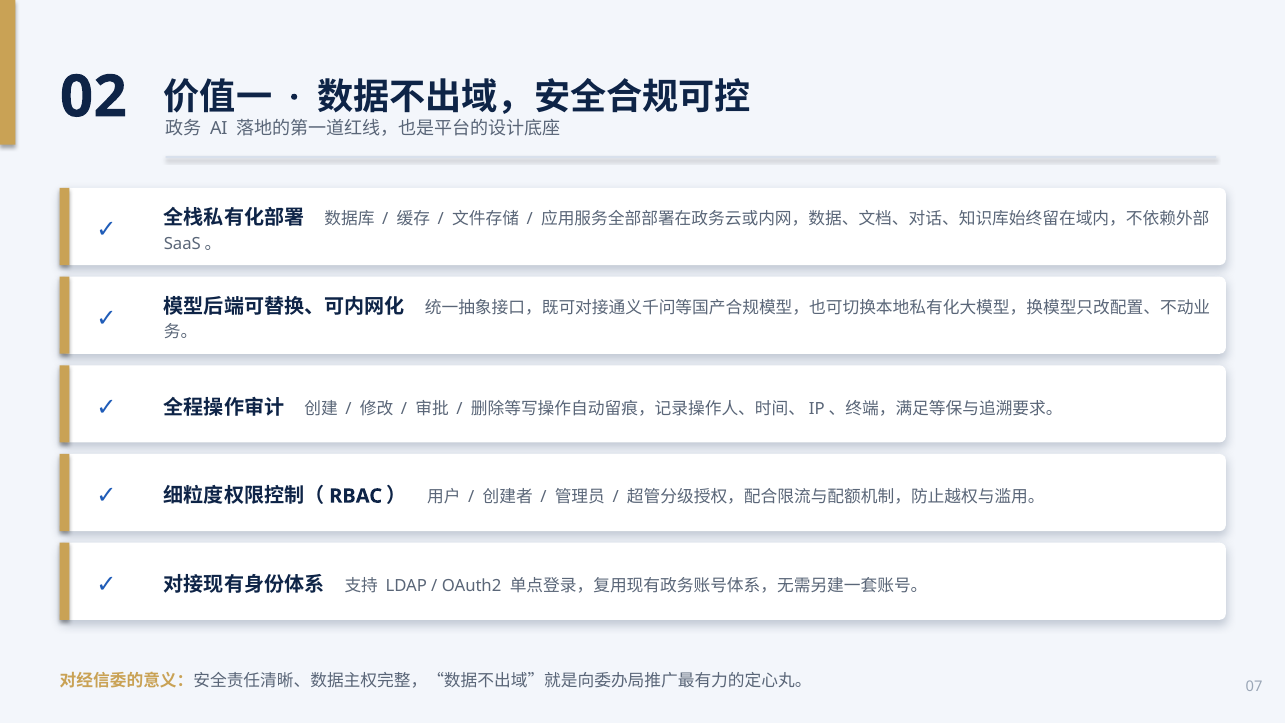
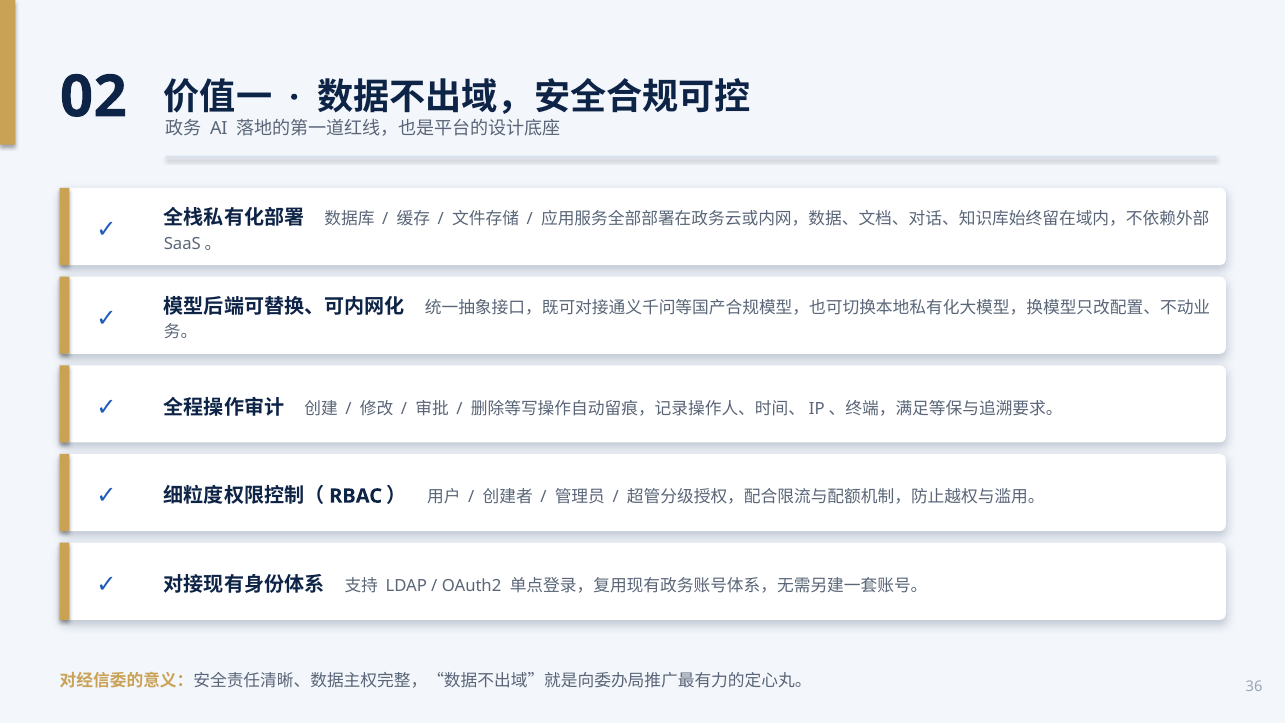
07: 07 -> 36 (1254, 687)
